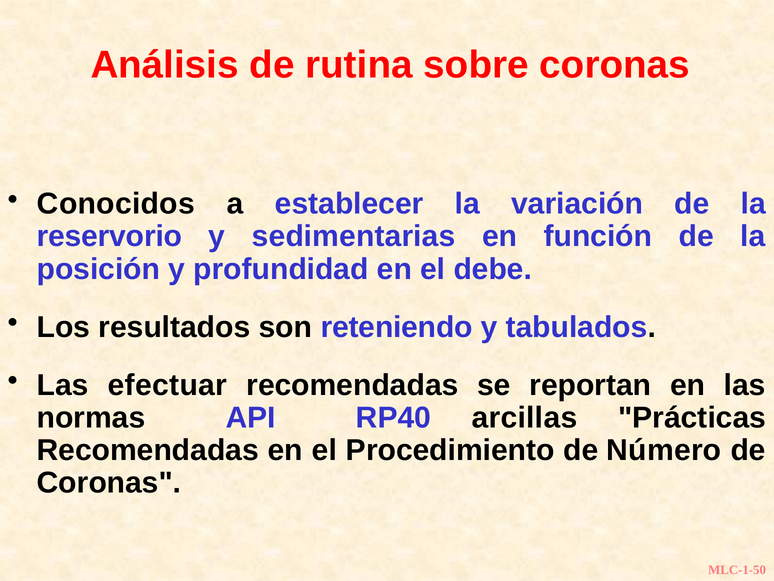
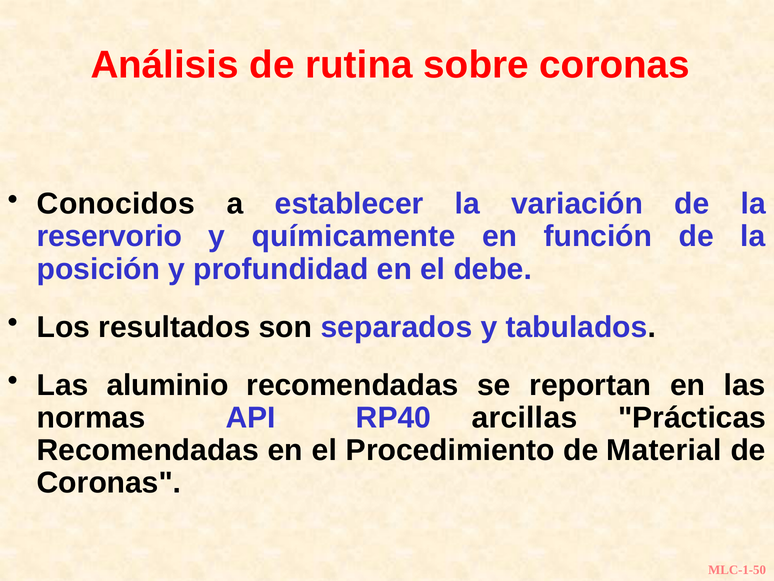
sedimentarias: sedimentarias -> químicamente (354, 236)
reteniendo: reteniendo -> separados (396, 327)
efectuar: efectuar -> aluminio (168, 385)
Número: Número -> Material (664, 450)
